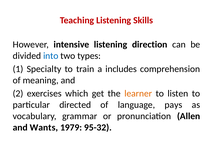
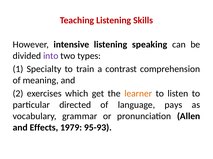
direction: direction -> speaking (150, 45)
into colour: blue -> purple (51, 56)
includes: includes -> contrast (121, 69)
Wants: Wants -> Effects (44, 128)
95-32: 95-32 -> 95-93 (98, 128)
